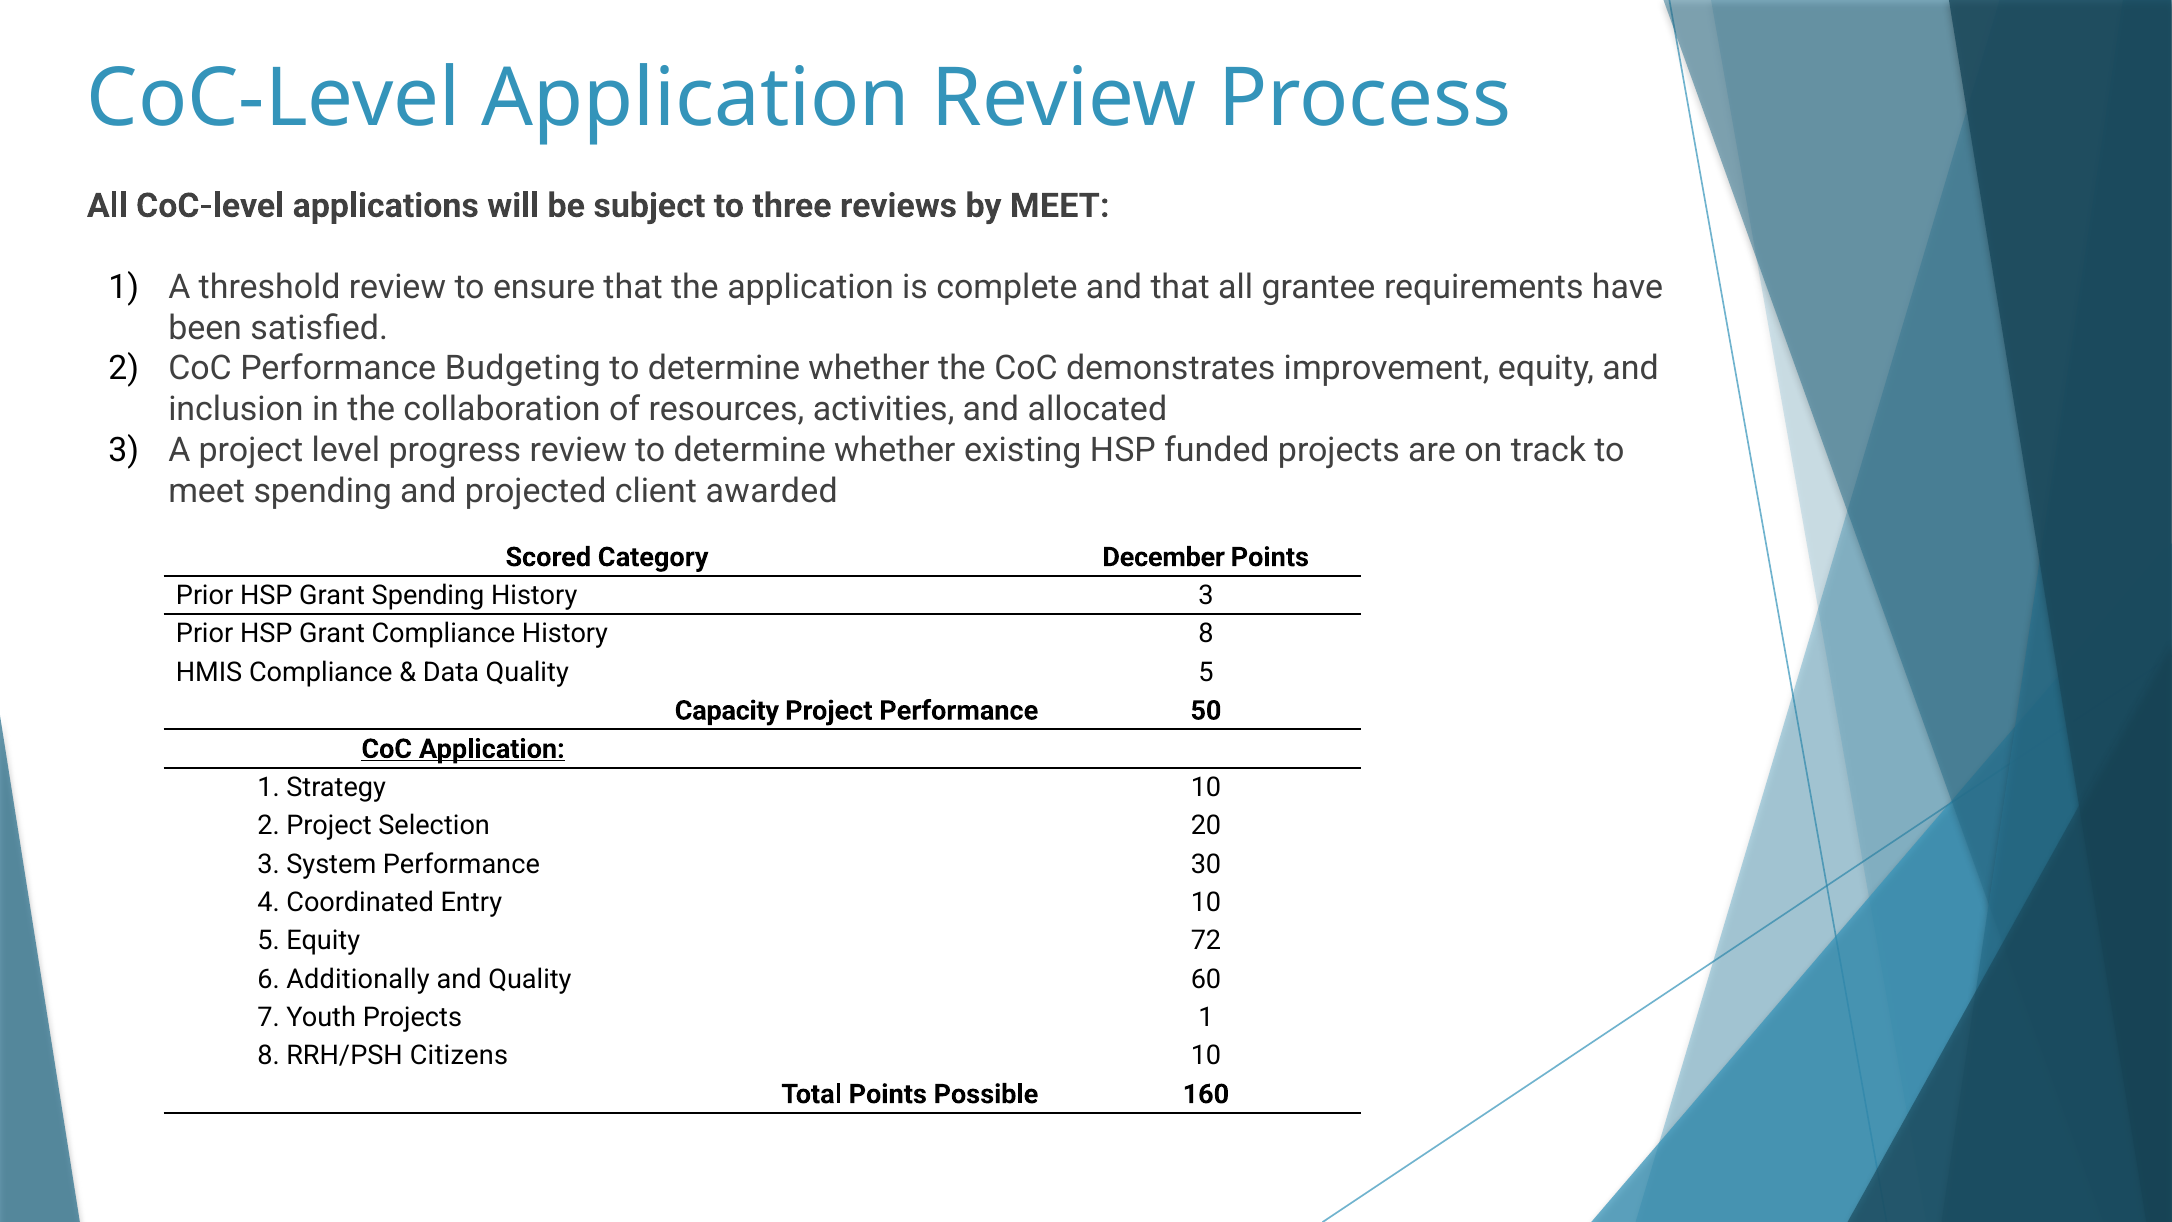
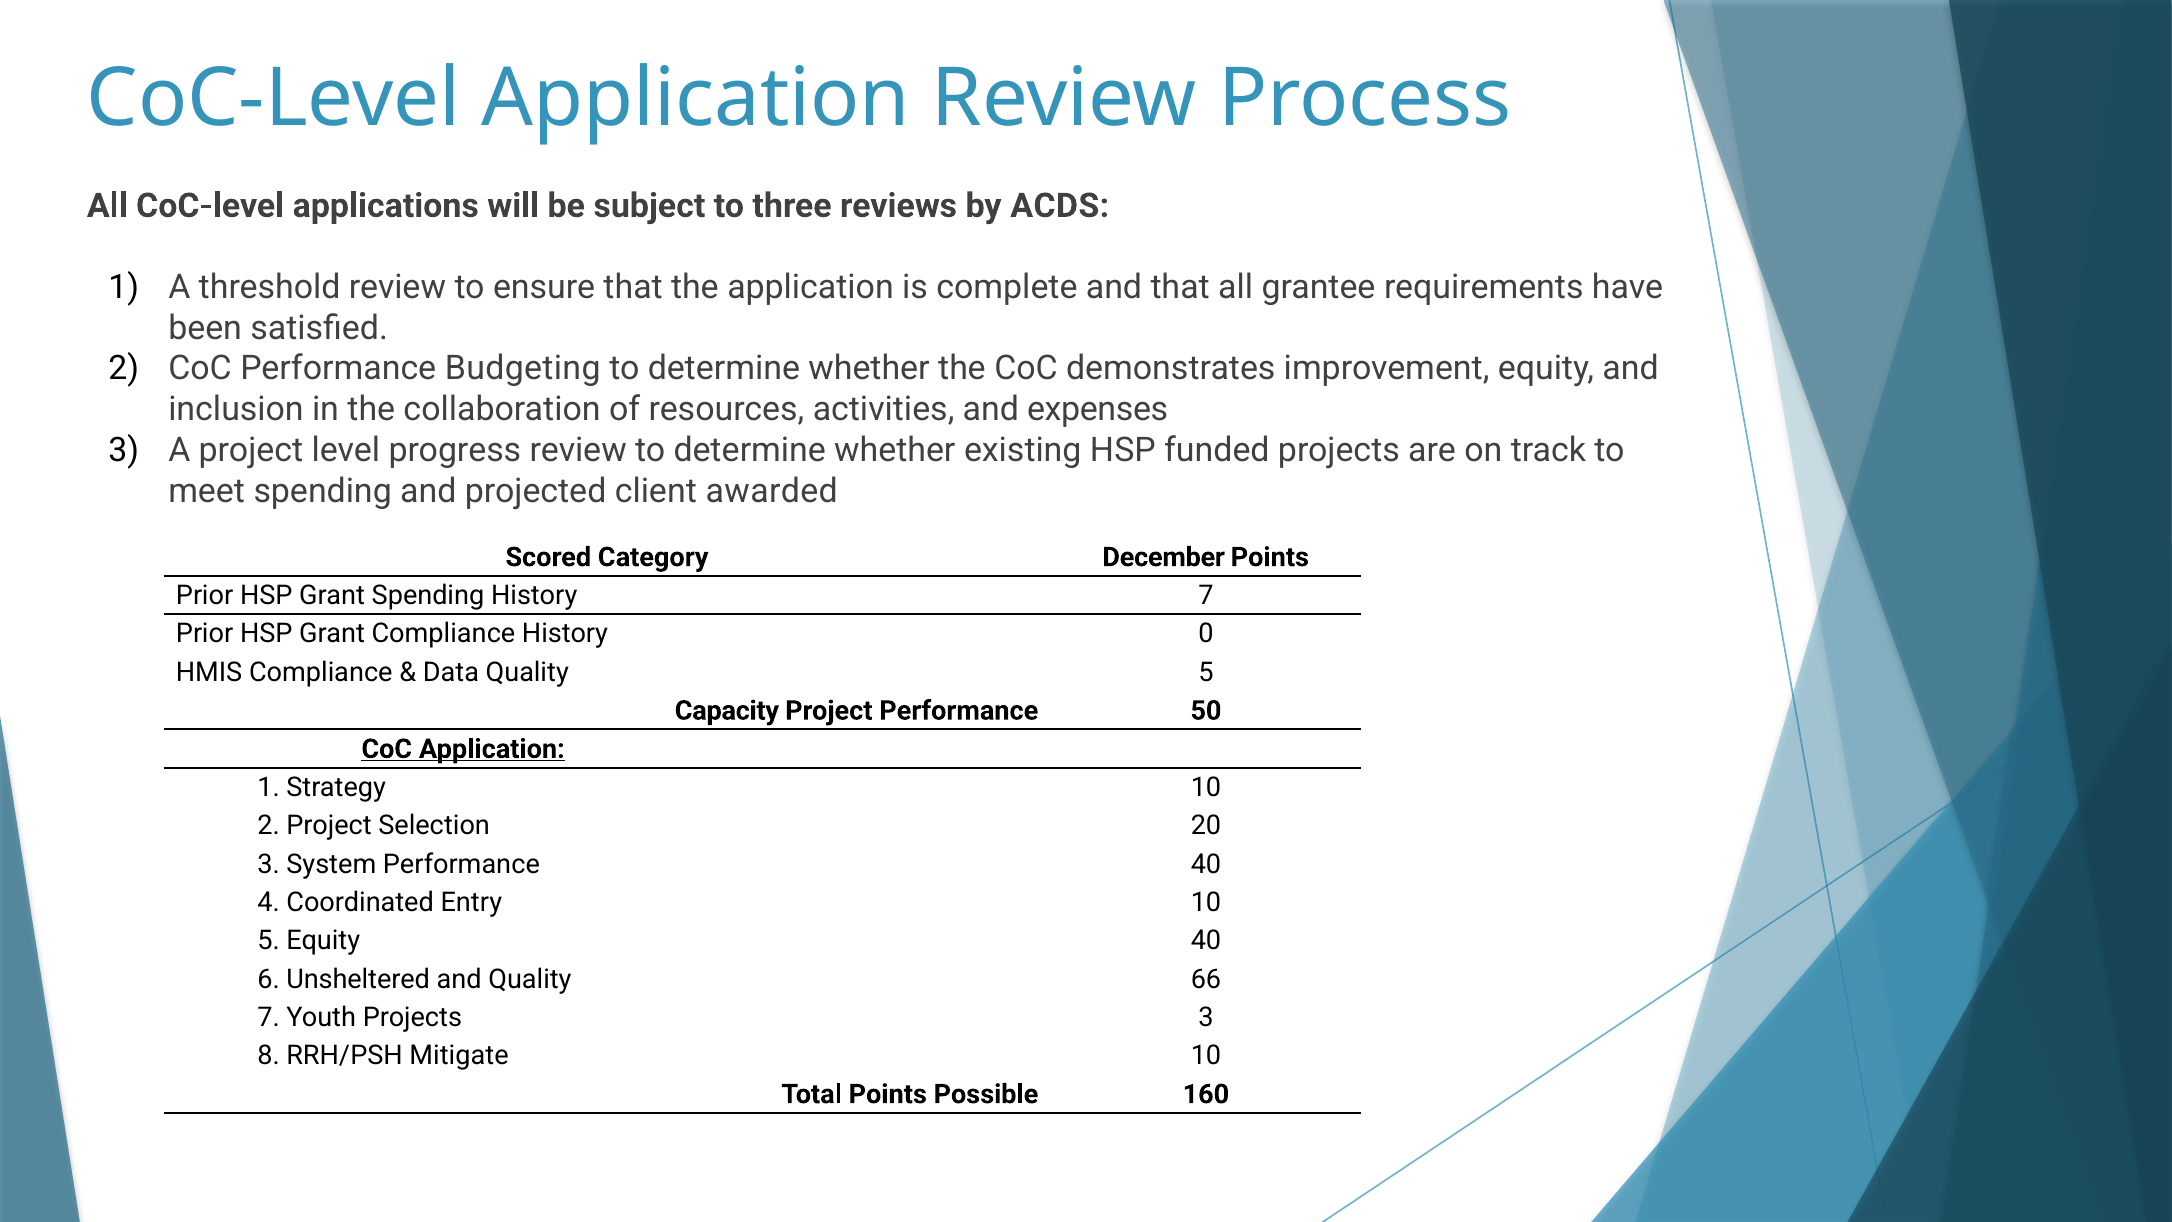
by MEET: MEET -> ACDS (1060, 206)
allocated: allocated -> expenses (1098, 409)
History 3: 3 -> 7 (1206, 595)
History 8: 8 -> 0 (1206, 634)
Performance 30: 30 -> 40 (1206, 864)
Equity 72: 72 -> 40 (1206, 941)
Additionally: Additionally -> Unsheltered (358, 979)
60: 60 -> 66 (1206, 979)
Projects 1: 1 -> 3 (1206, 1017)
Citizens: Citizens -> Mitigate (459, 1056)
